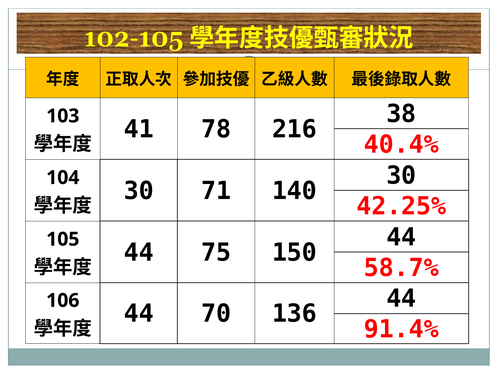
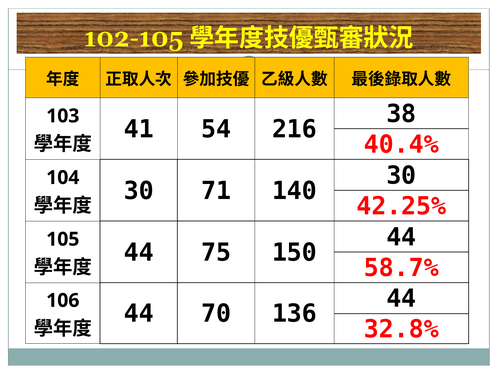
78: 78 -> 54 (216, 129)
91.4%: 91.4% -> 32.8% (401, 329)
